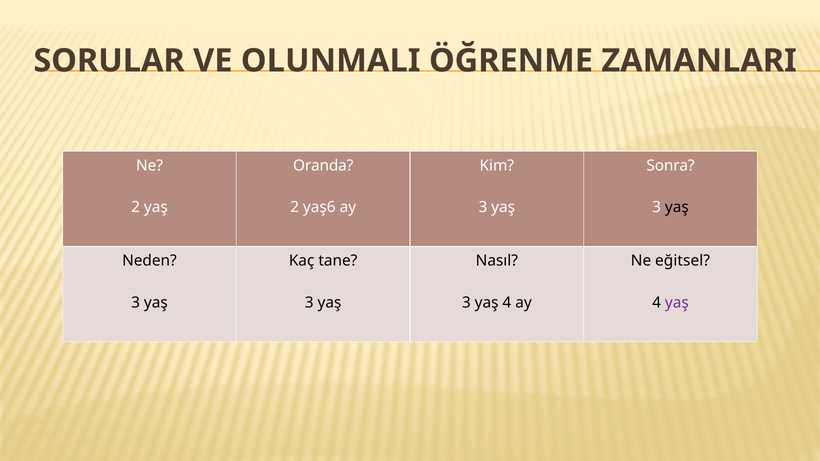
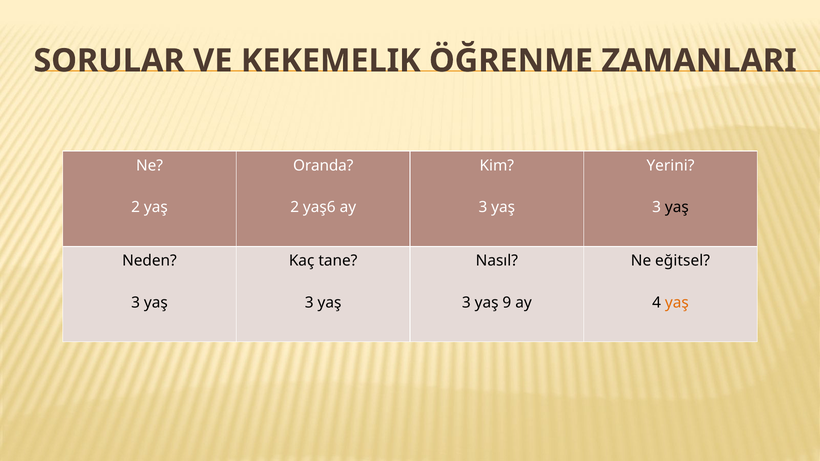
OLUNMALI: OLUNMALI -> KEKEMELIK (331, 61)
Sonra: Sonra -> Yerini (670, 166)
yaş 4: 4 -> 9 (507, 303)
yaş colour: purple -> orange (677, 303)
